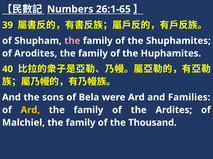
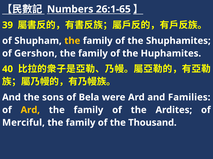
the colour: pink -> yellow (72, 41)
Arodites: Arodites -> Gershon (36, 54)
Malchiel: Malchiel -> Merciful (23, 123)
